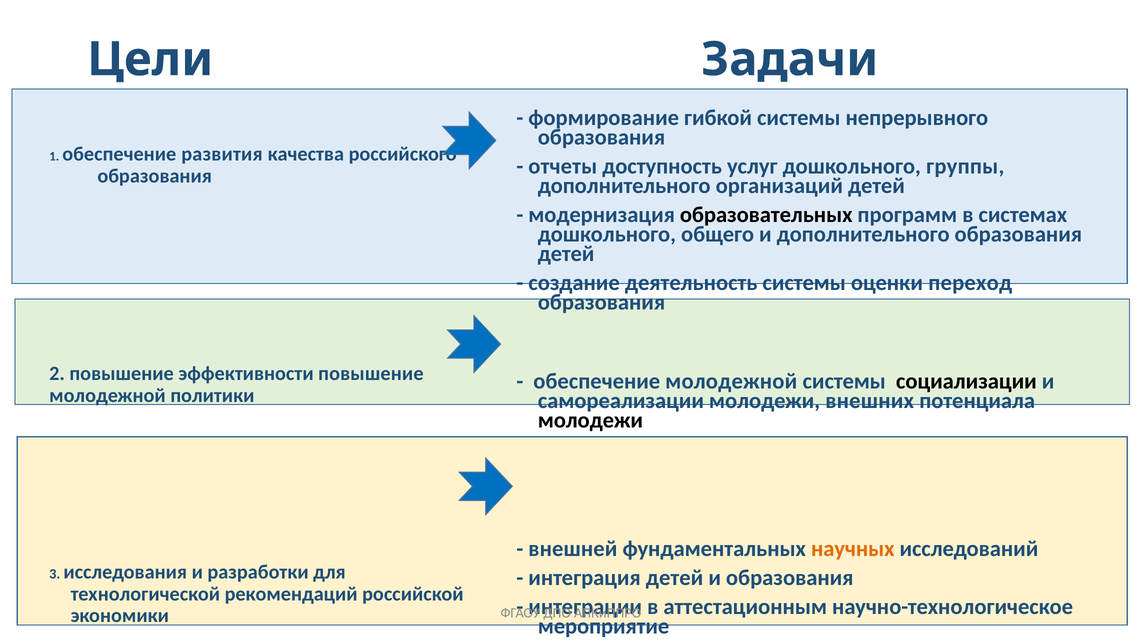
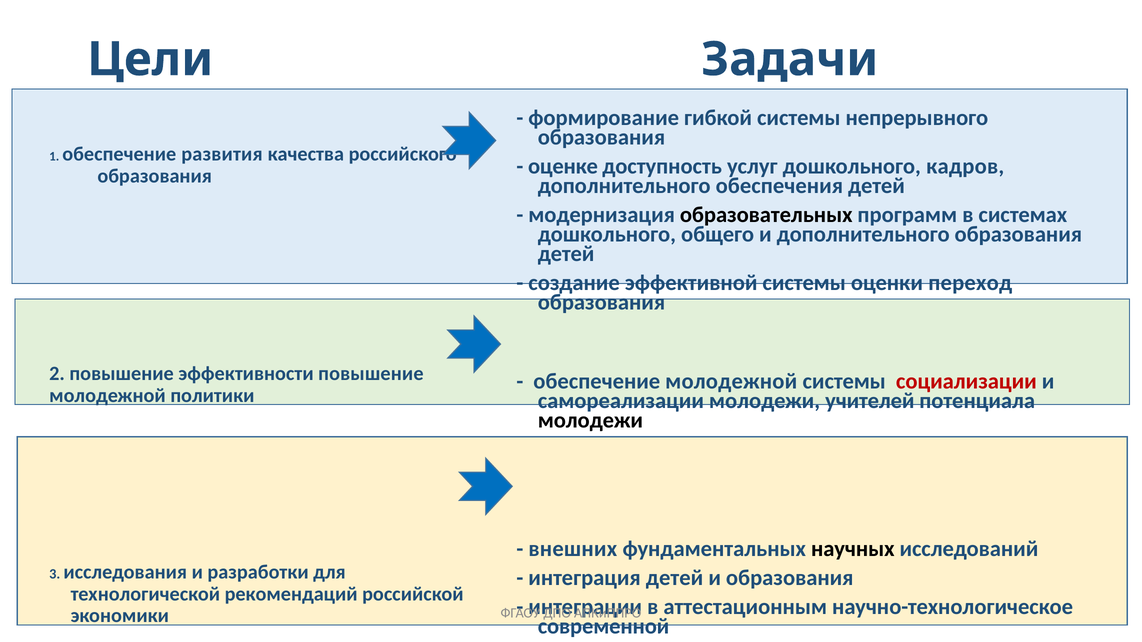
отчеты: отчеты -> оценке (563, 166)
группы: группы -> кадров (965, 166)
организаций: организаций -> обеспечения (779, 186)
деятельность: деятельность -> эффективной (691, 283)
социализации colour: black -> red (966, 381)
внешних: внешних -> учителей (870, 401)
внешней: внешней -> внешних (573, 549)
научных colour: orange -> black (853, 549)
мероприятие: мероприятие -> современной (604, 627)
